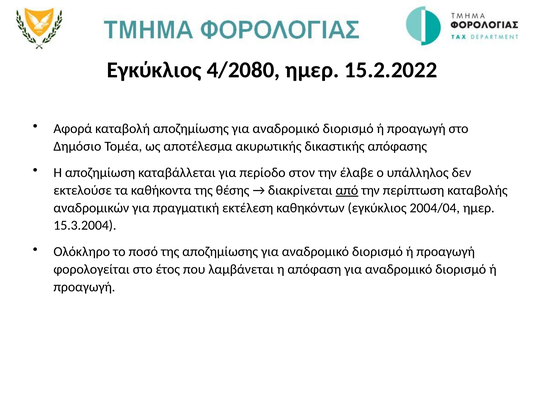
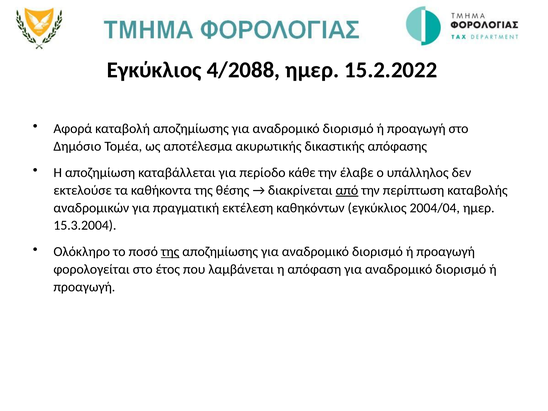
4/2080: 4/2080 -> 4/2088 (243, 70)
στον: στον -> κάθε (302, 173)
της underline: none -> present (170, 252)
